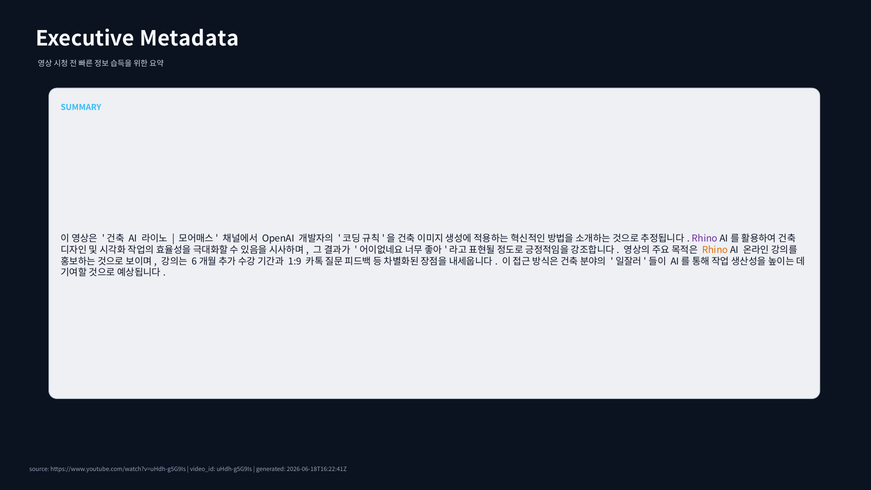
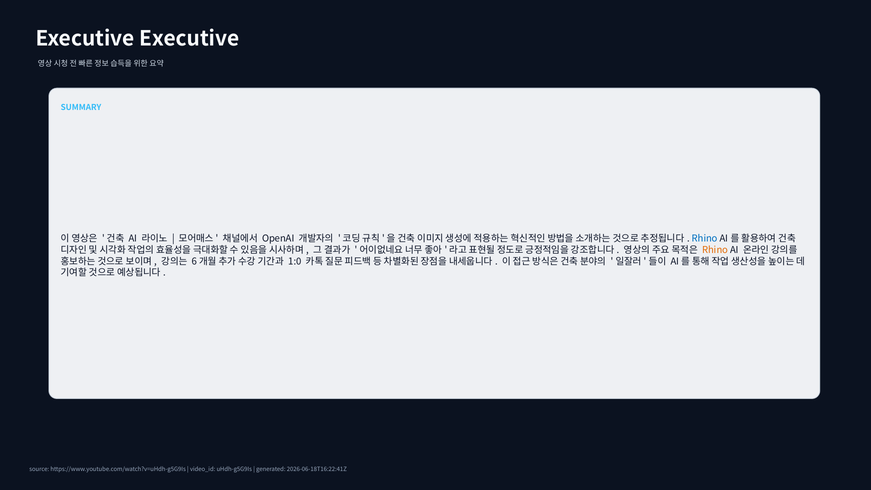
Executive Metadata: Metadata -> Executive (189, 39)
Rhino colour: purple -> blue (705, 239)
1:9: 1:9 -> 1:0 (295, 261)
